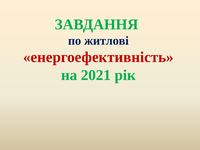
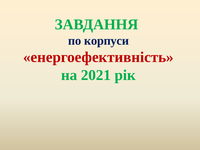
житлові: житлові -> корпуси (107, 41)
